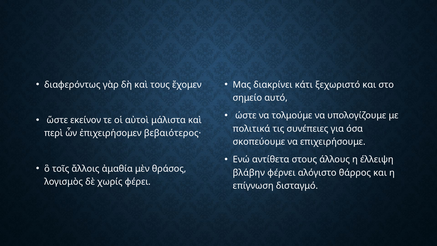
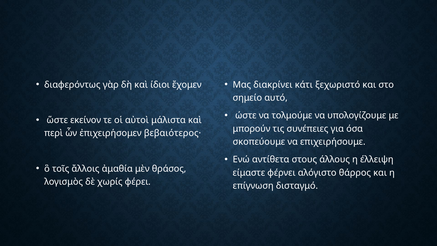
τους: τους -> ίδιοι (160, 85)
πολιτικά: πολιτικά -> μπορούν (251, 129)
βλάβην: βλάβην -> είμαστε (249, 173)
